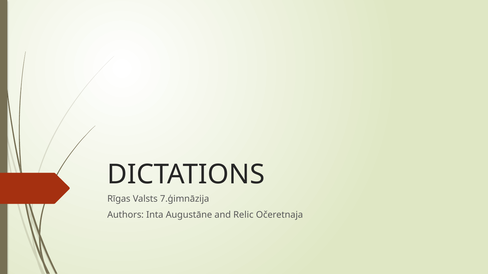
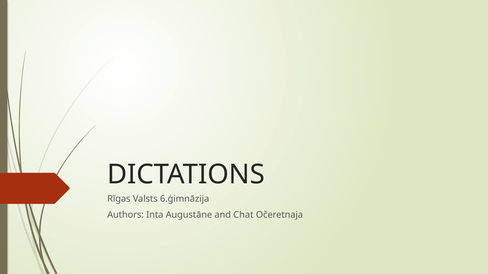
7.ģimnāzija: 7.ģimnāzija -> 6.ģimnāzija (185, 199)
Relic: Relic -> Chat (243, 215)
